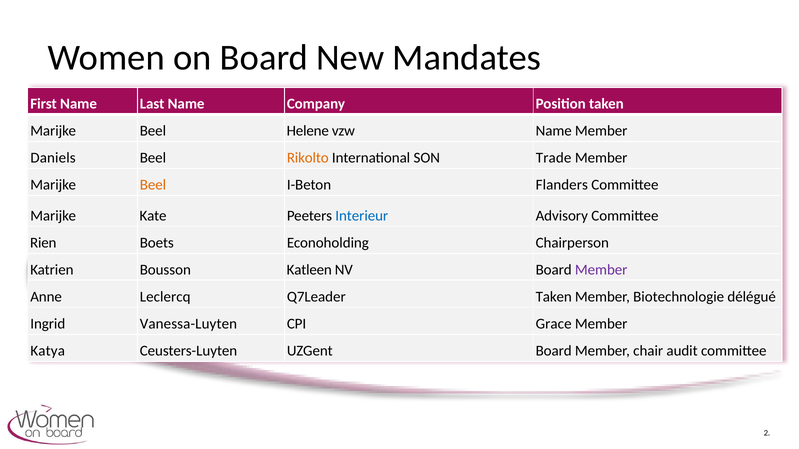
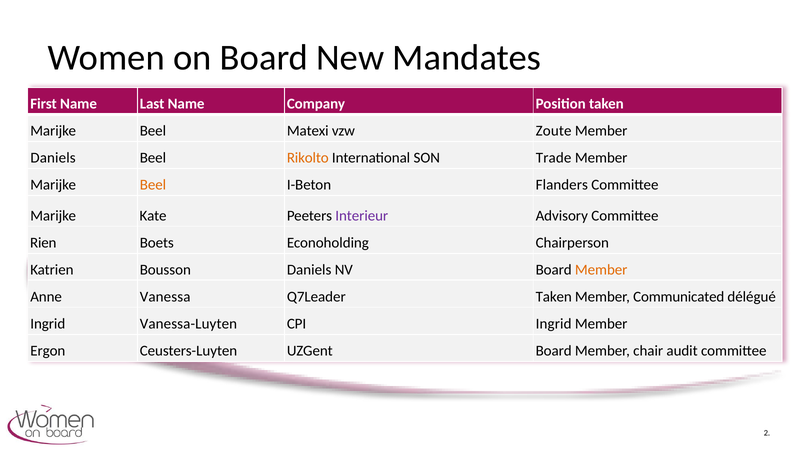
Helene: Helene -> Matexi (308, 131)
vzw Name: Name -> Zoute (554, 131)
Interieur colour: blue -> purple (362, 216)
Bousson Katleen: Katleen -> Daniels (309, 270)
Member colour: purple -> orange (601, 270)
Leclercq: Leclercq -> Vanessa (165, 297)
Biotechnologie: Biotechnologie -> Communicated (679, 297)
CPI Grace: Grace -> Ingrid (554, 324)
Katya: Katya -> Ergon (48, 351)
